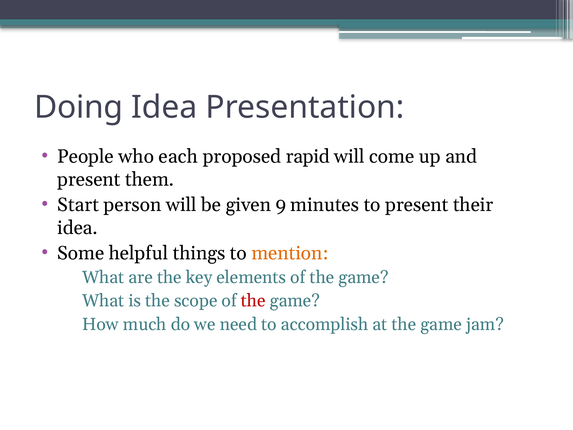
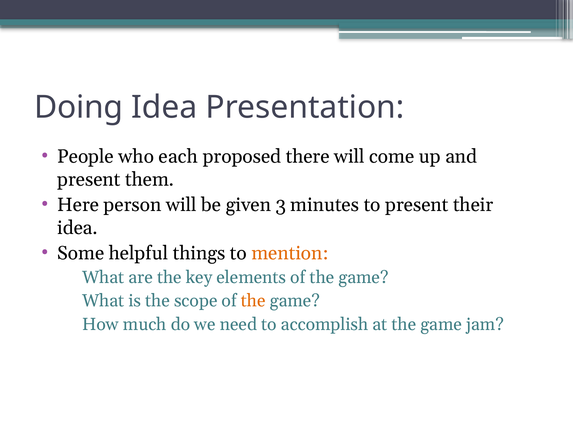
rapid: rapid -> there (308, 157)
Start: Start -> Here (78, 205)
9: 9 -> 3 (281, 205)
the colour: red -> orange (253, 301)
